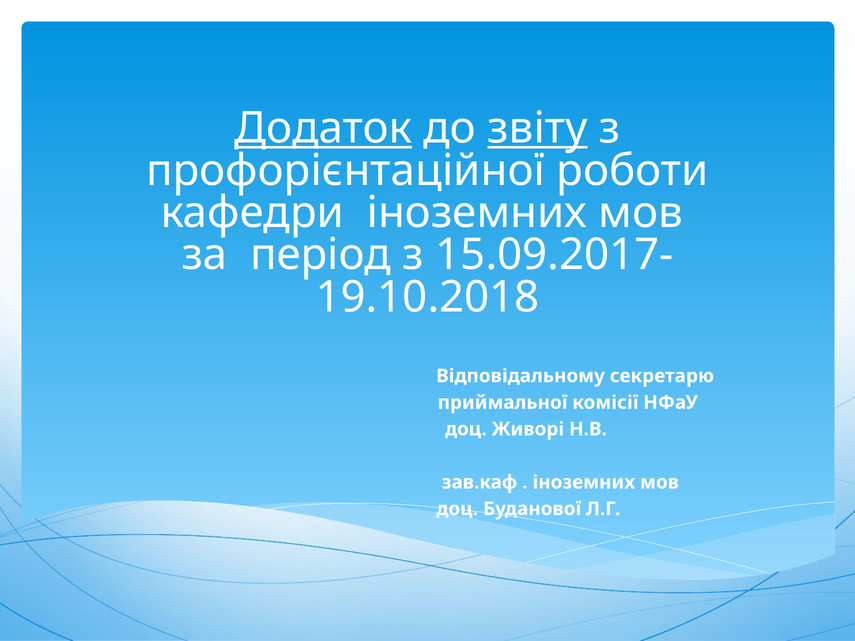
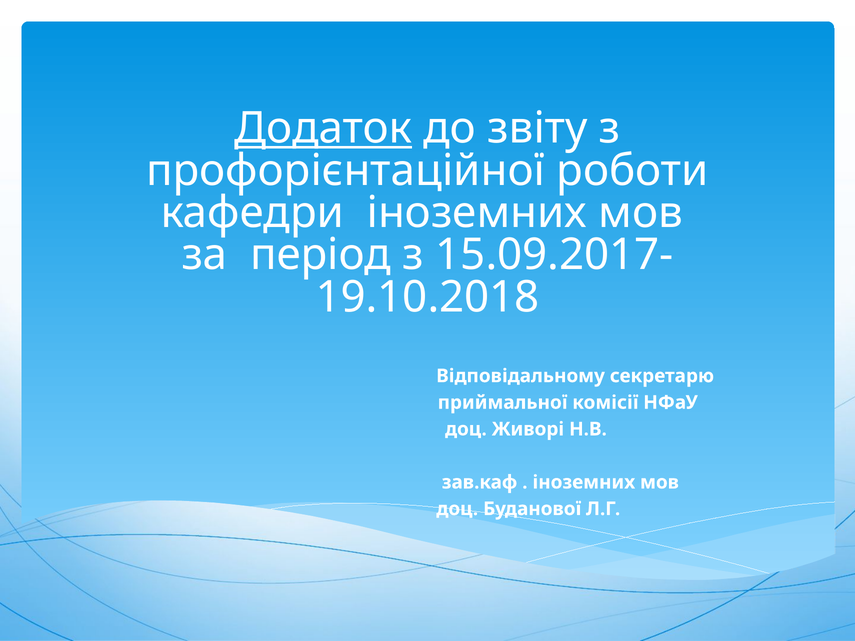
звіту underline: present -> none (537, 128)
